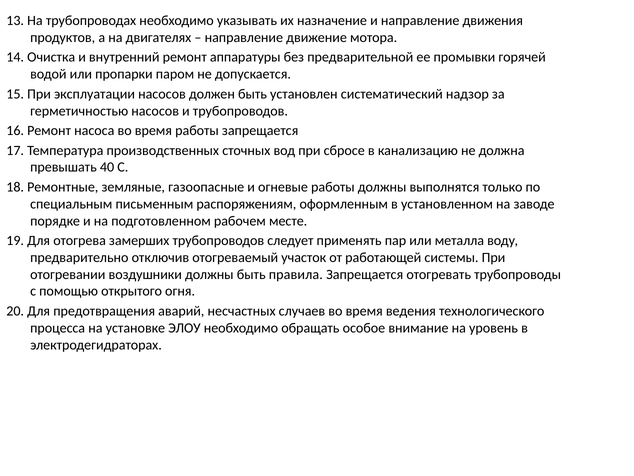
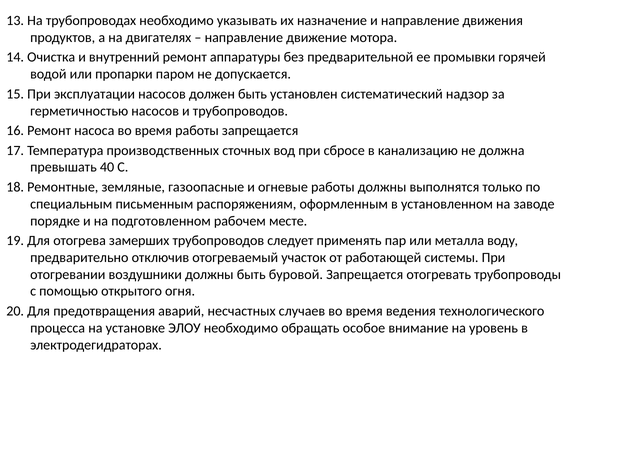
правила: правила -> буровой (296, 274)
